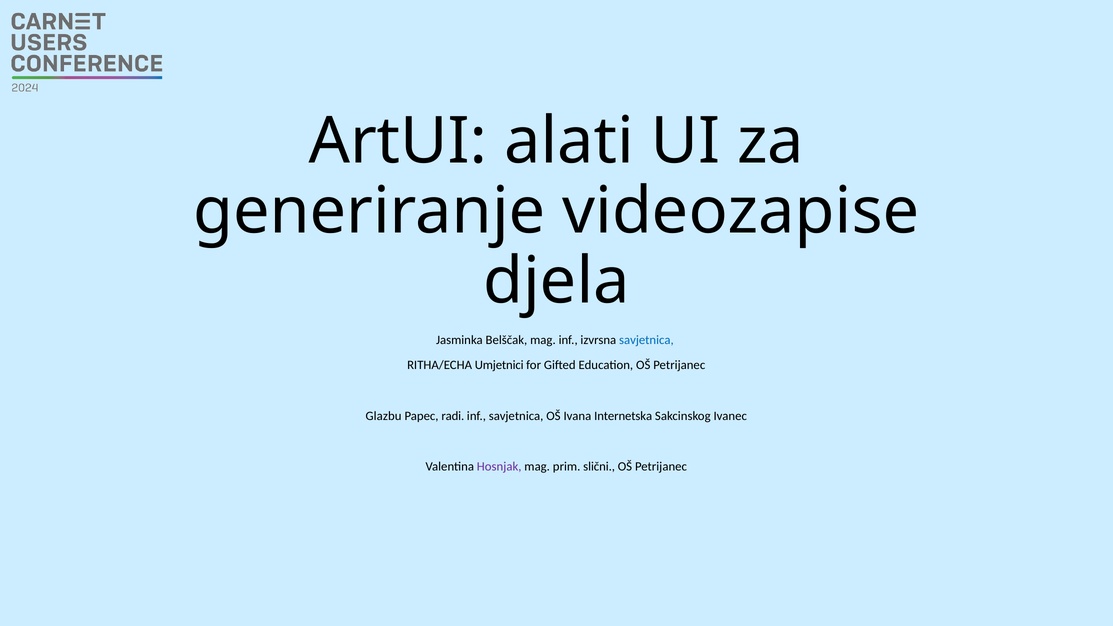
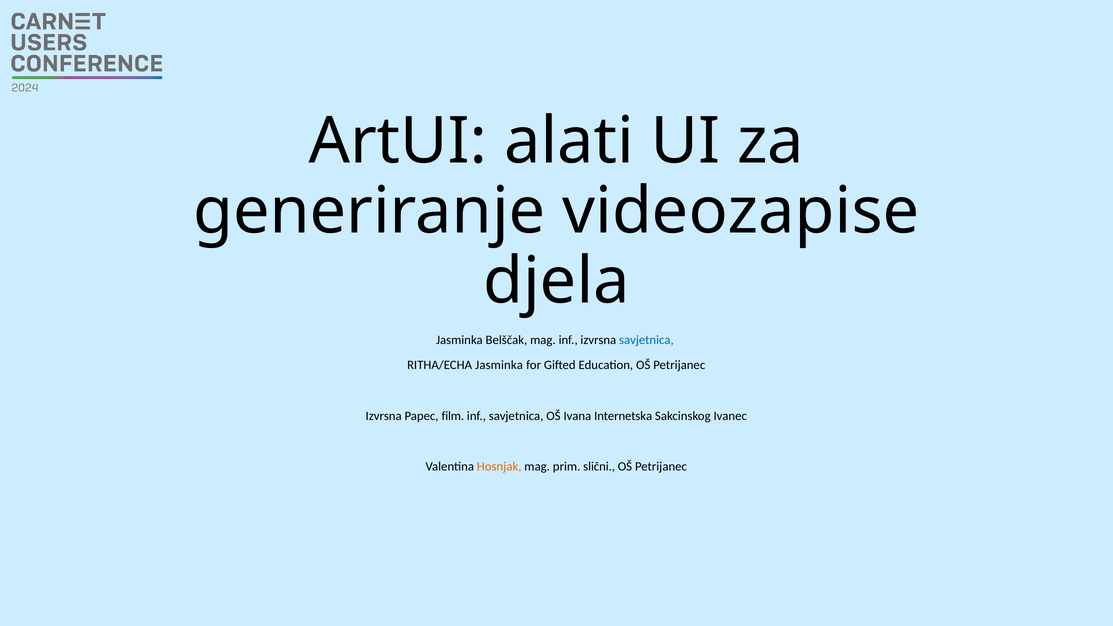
RITHA/ECHA Umjetnici: Umjetnici -> Jasminka (499, 365)
Glazbu: Glazbu -> Izvrsna (384, 416)
radi: radi -> film (453, 416)
Hosnjak colour: purple -> orange (499, 467)
